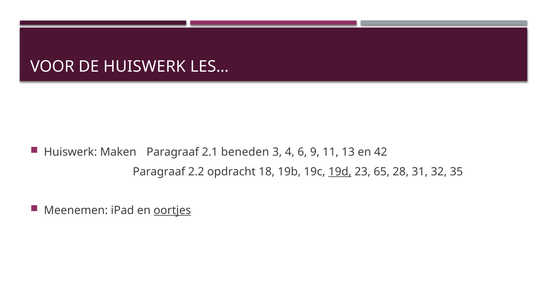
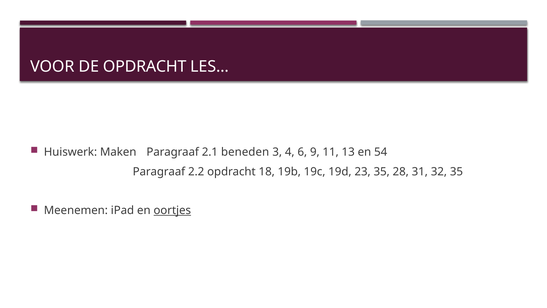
DE HUISWERK: HUISWERK -> OPDRACHT (145, 66)
42: 42 -> 54 (381, 152)
19d underline: present -> none (340, 171)
23 65: 65 -> 35 (382, 171)
